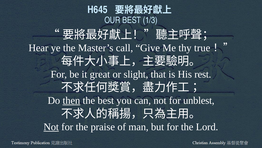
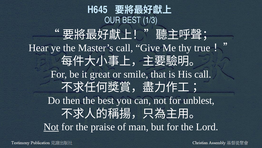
slight: slight -> smile (136, 74)
His rest: rest -> call (203, 74)
then underline: present -> none (71, 100)
